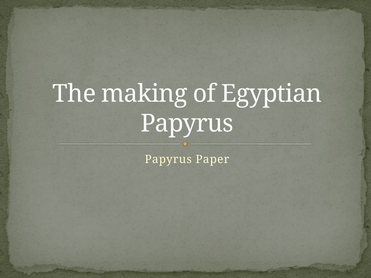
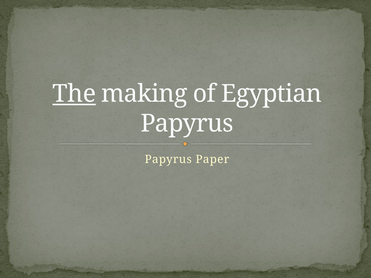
The underline: none -> present (74, 94)
